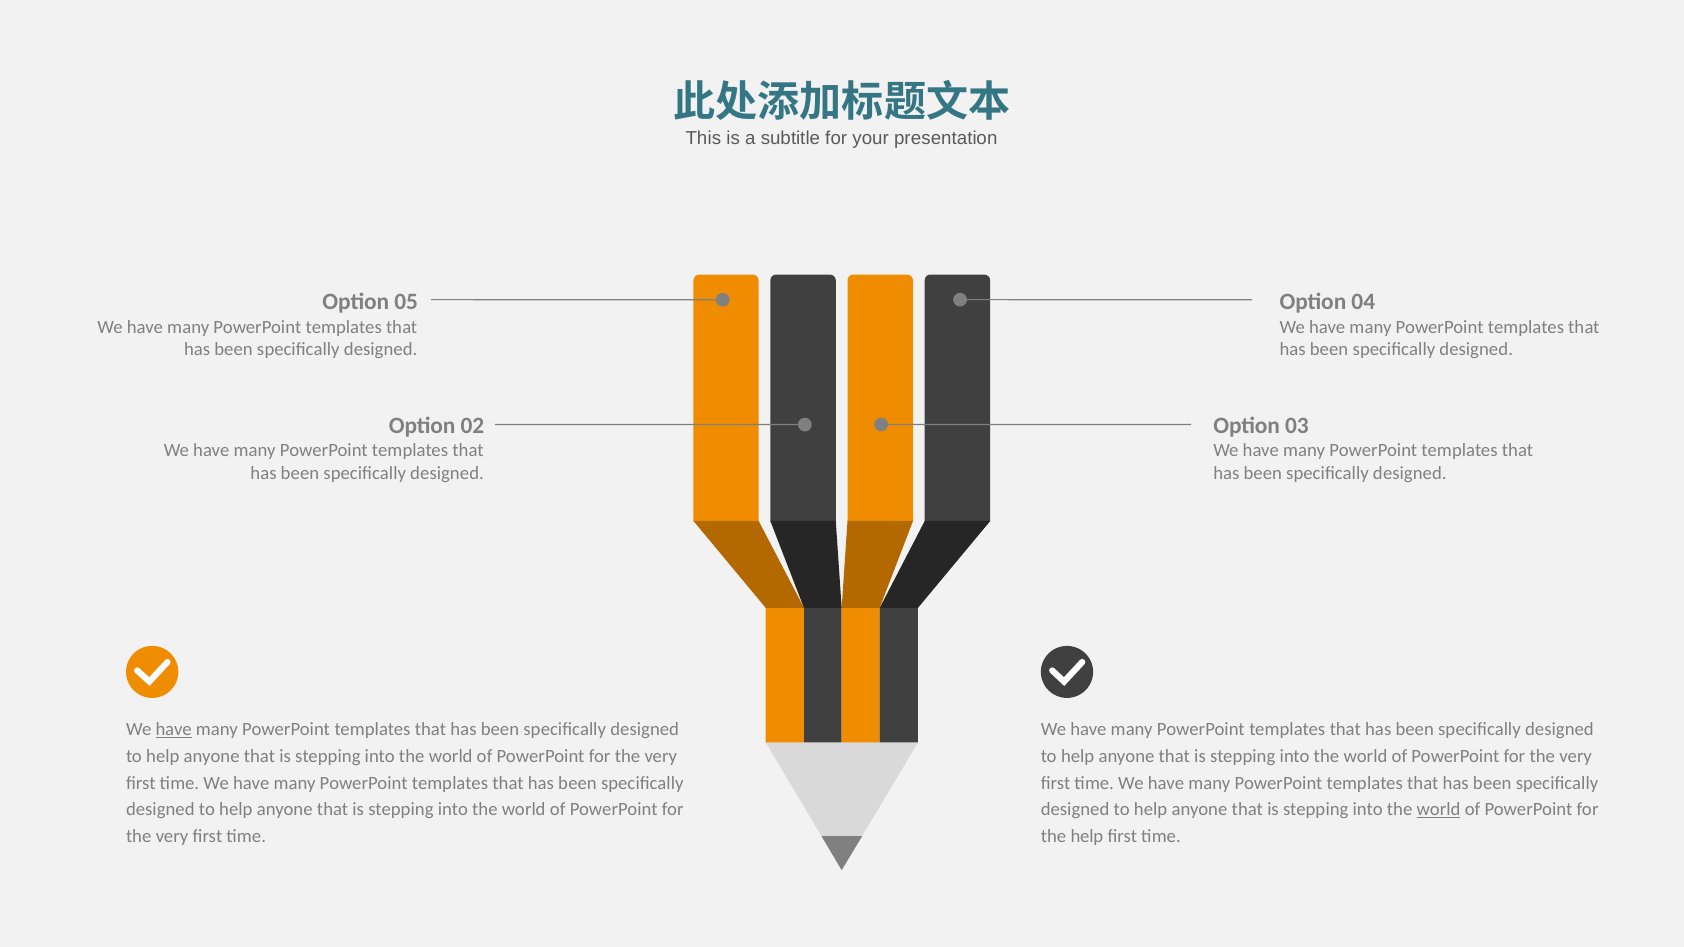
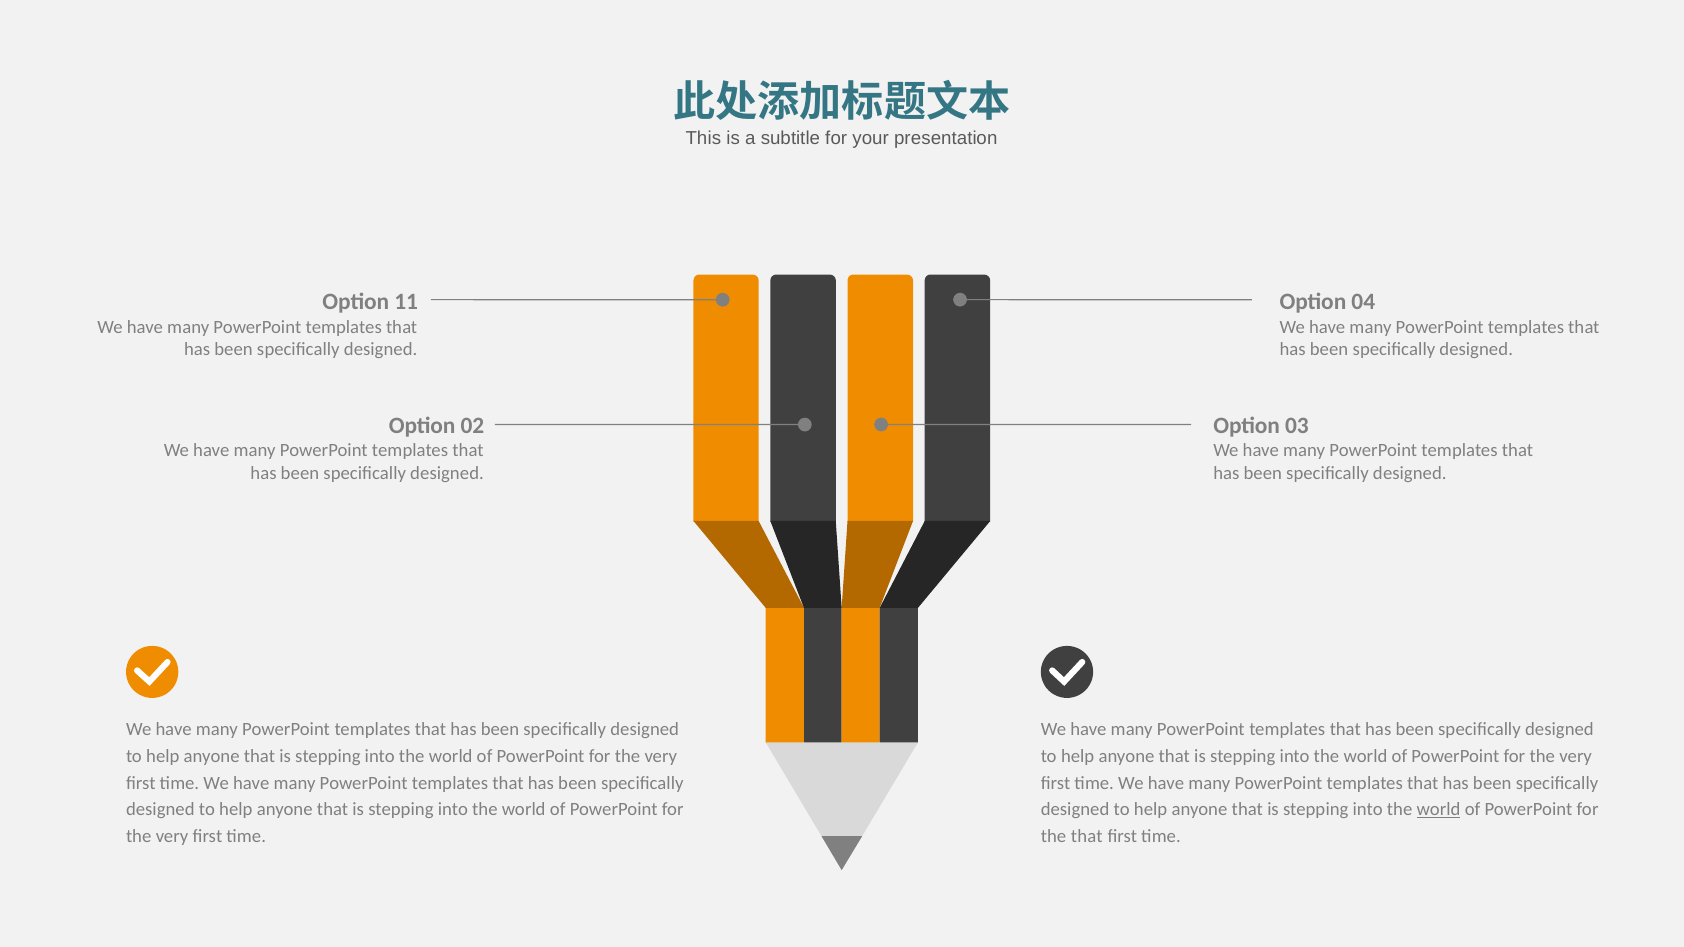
05: 05 -> 11 (406, 302)
have underline: present -> none (174, 729)
the help: help -> that (1087, 837)
